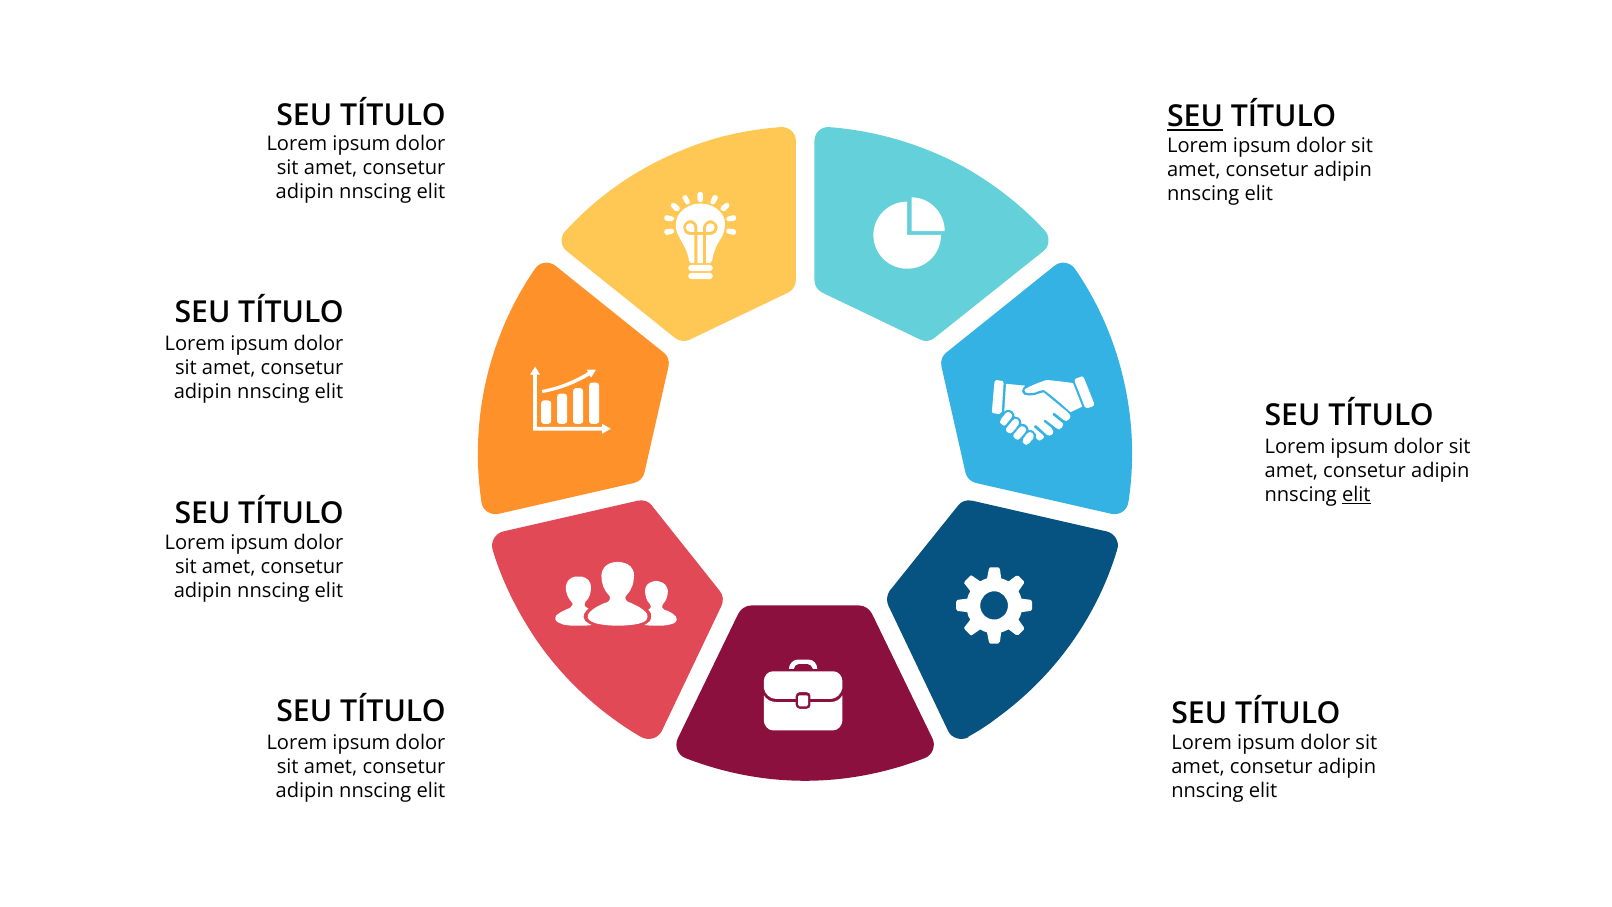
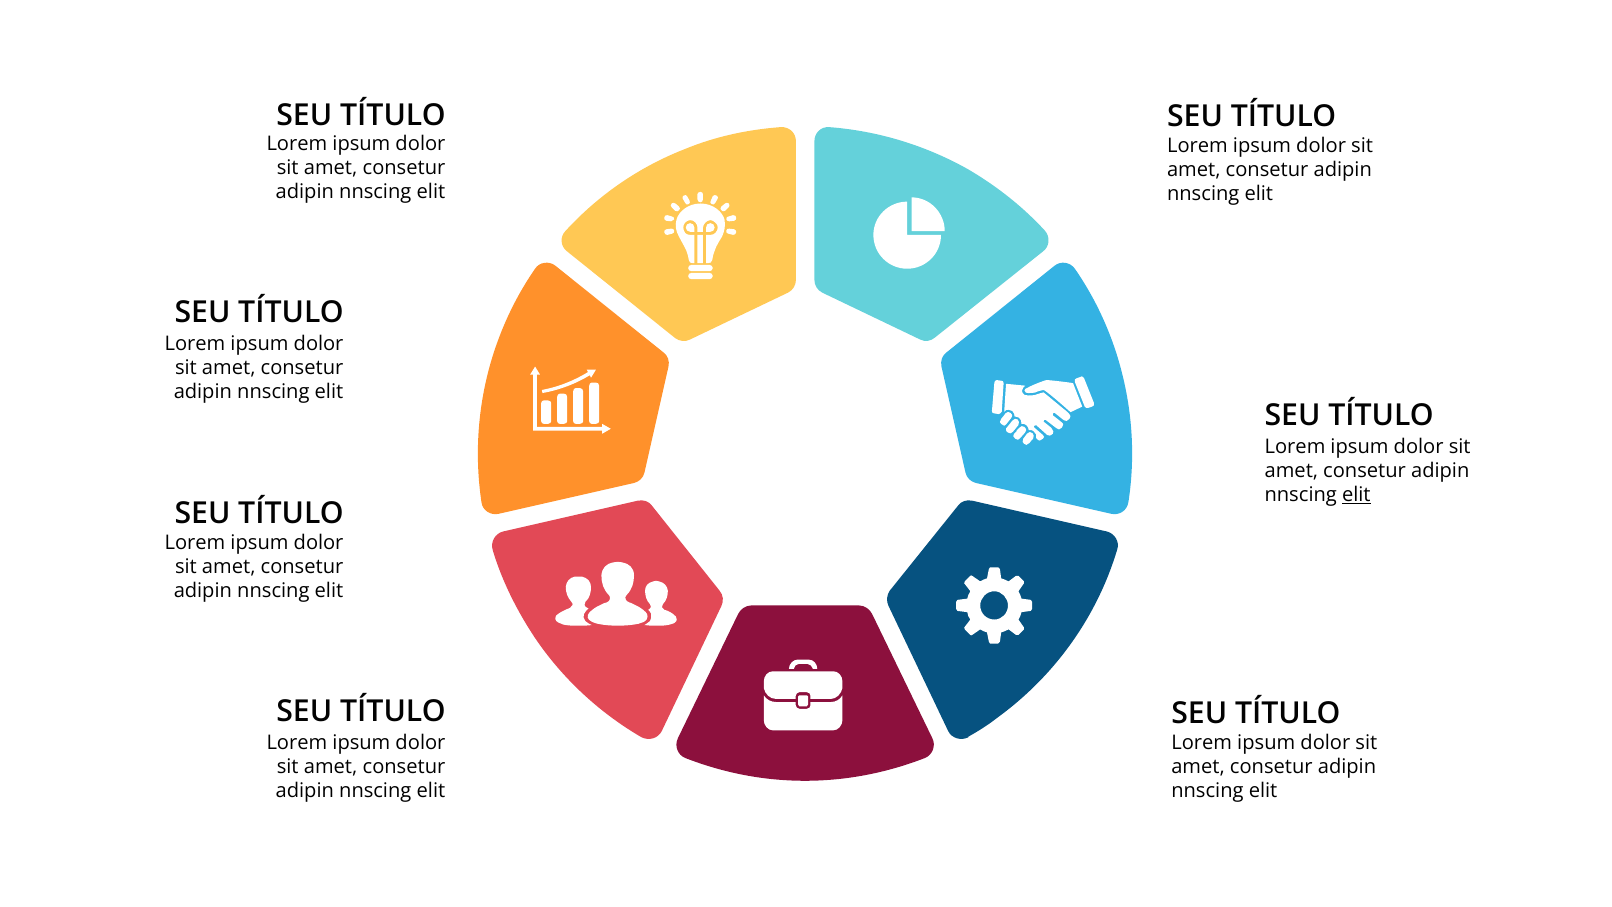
SEU underline: present -> none (1195, 117)
